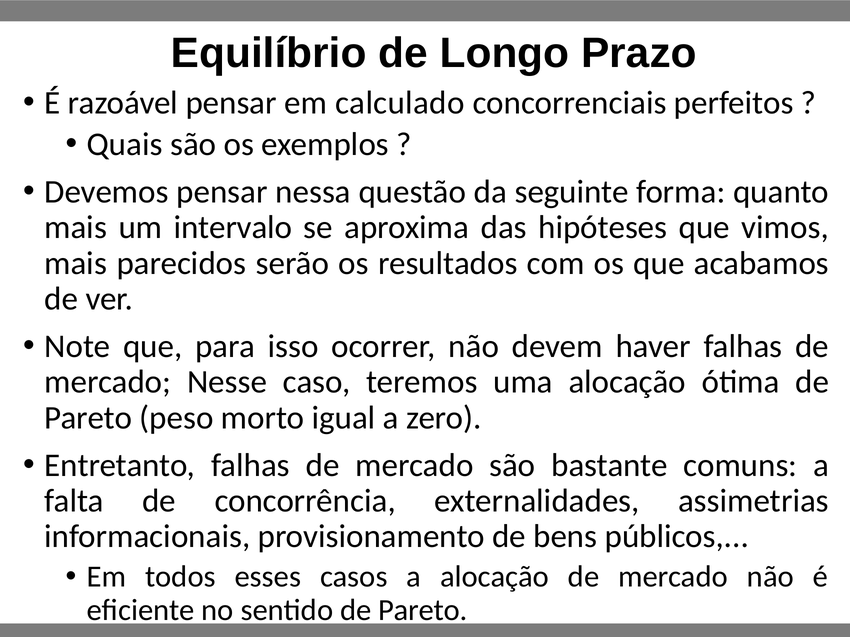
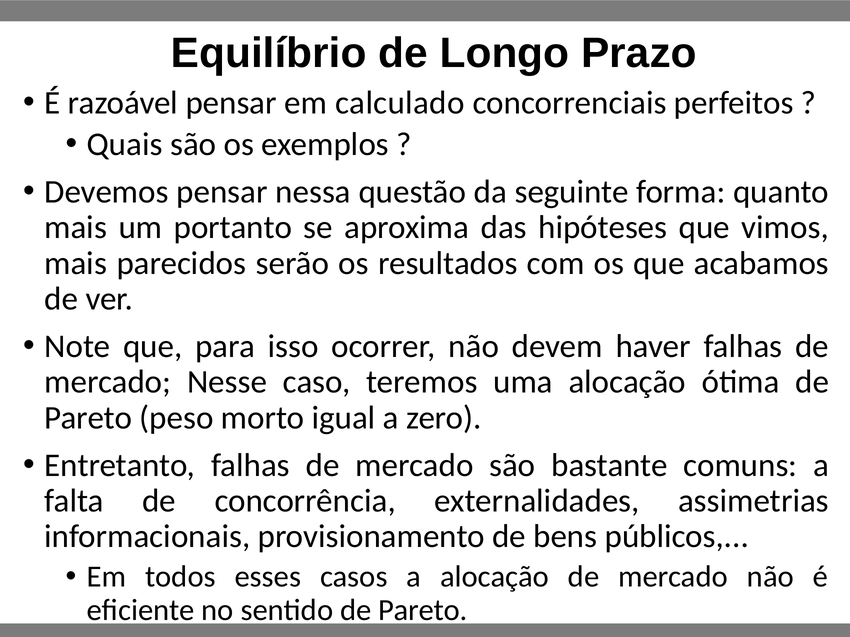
intervalo: intervalo -> portanto (233, 228)
